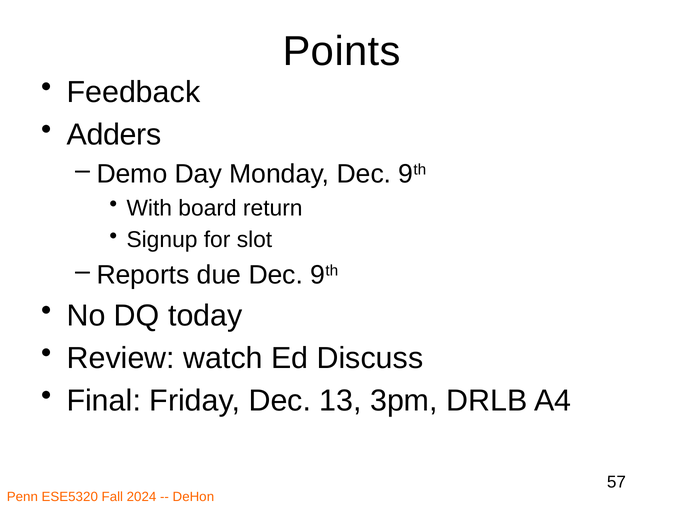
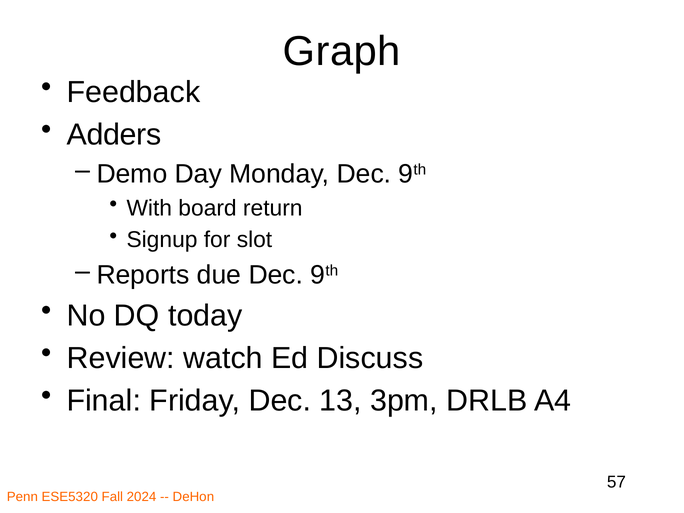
Points: Points -> Graph (342, 51)
